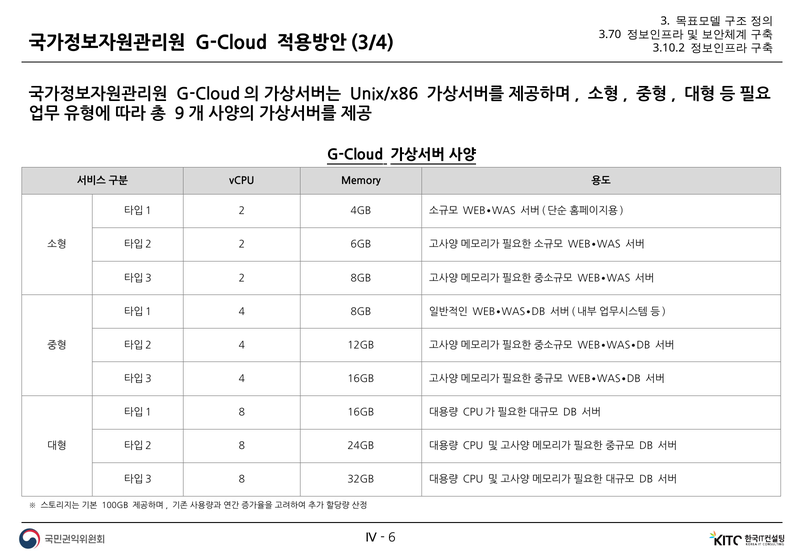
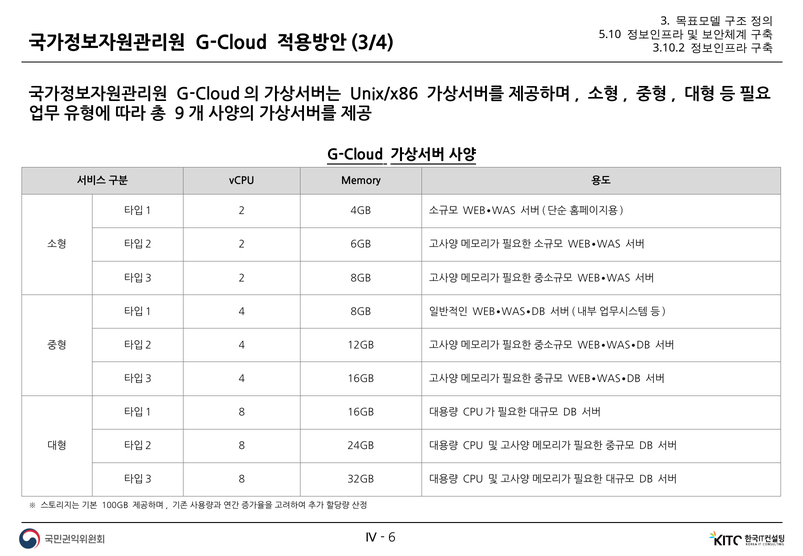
3.70: 3.70 -> 5.10 (610, 35)
